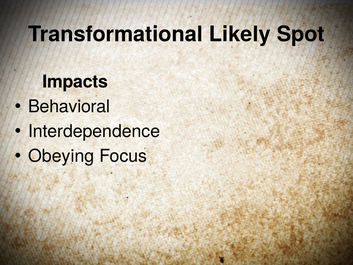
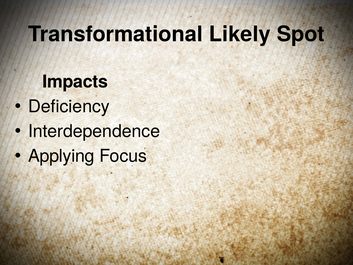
Behavioral: Behavioral -> Deficiency (69, 107)
Obeying: Obeying -> Applying (61, 156)
